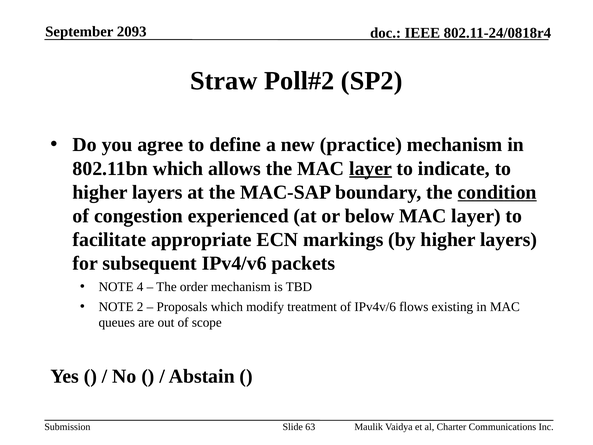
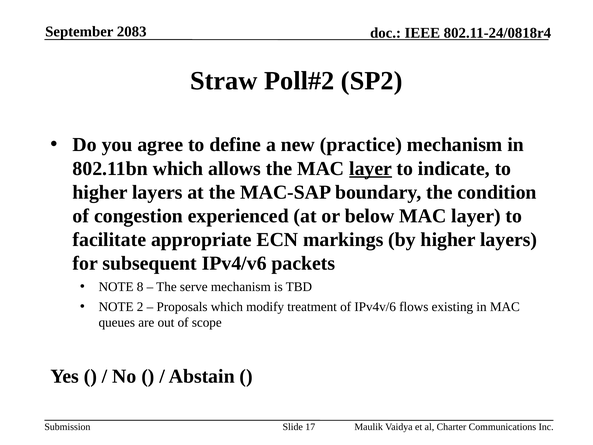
2093: 2093 -> 2083 (132, 31)
condition underline: present -> none (497, 192)
4: 4 -> 8 (140, 287)
order: order -> serve (194, 287)
63: 63 -> 17 (310, 427)
